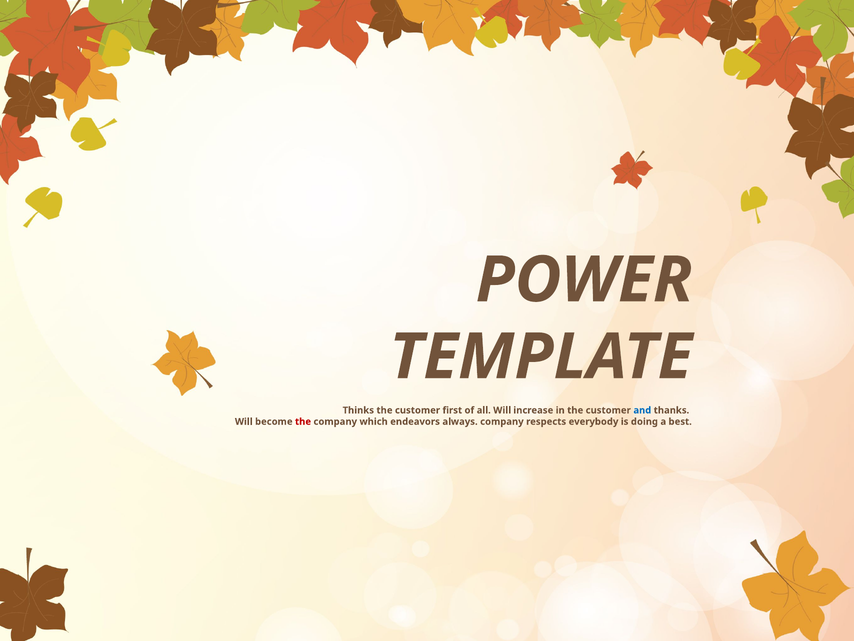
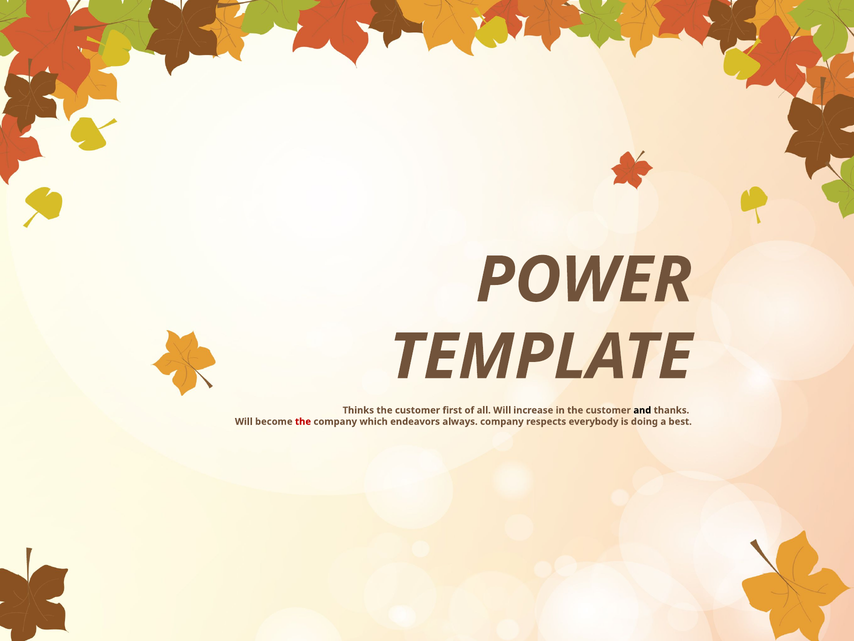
and colour: blue -> black (642, 410)
